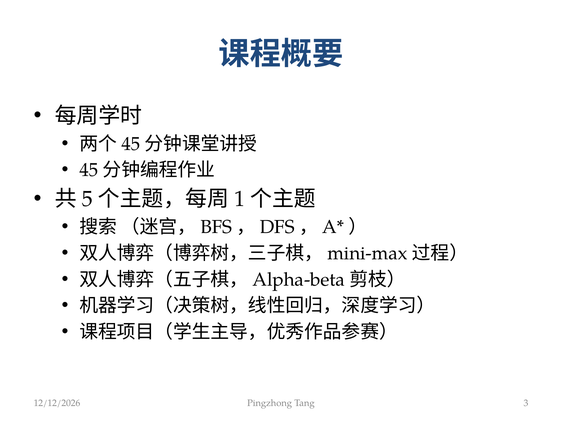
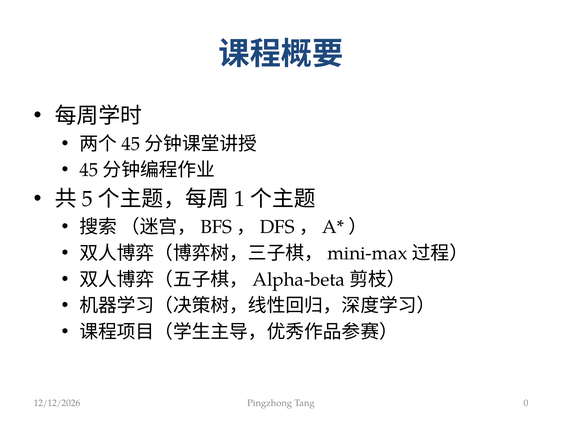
3: 3 -> 0 (526, 403)
